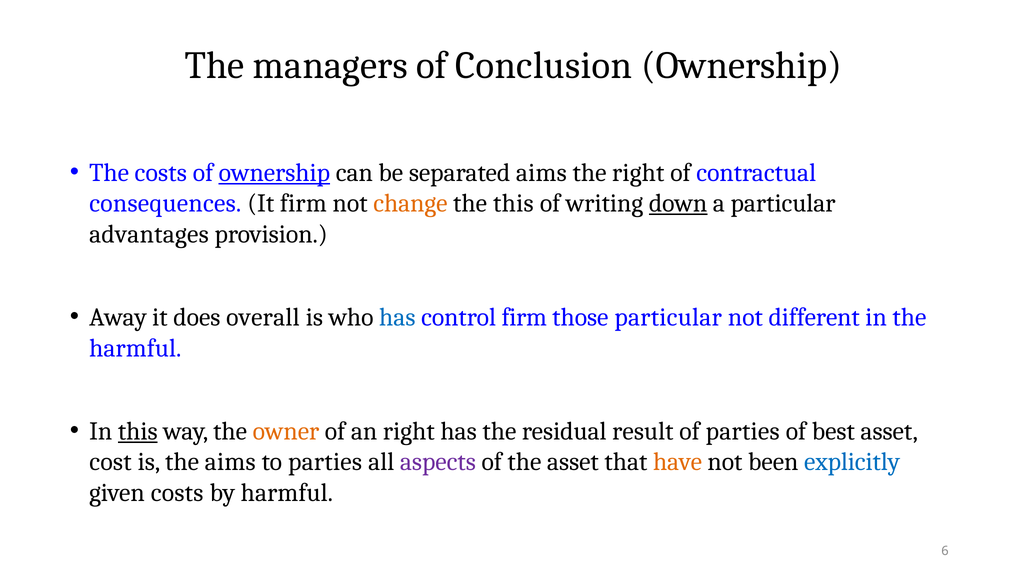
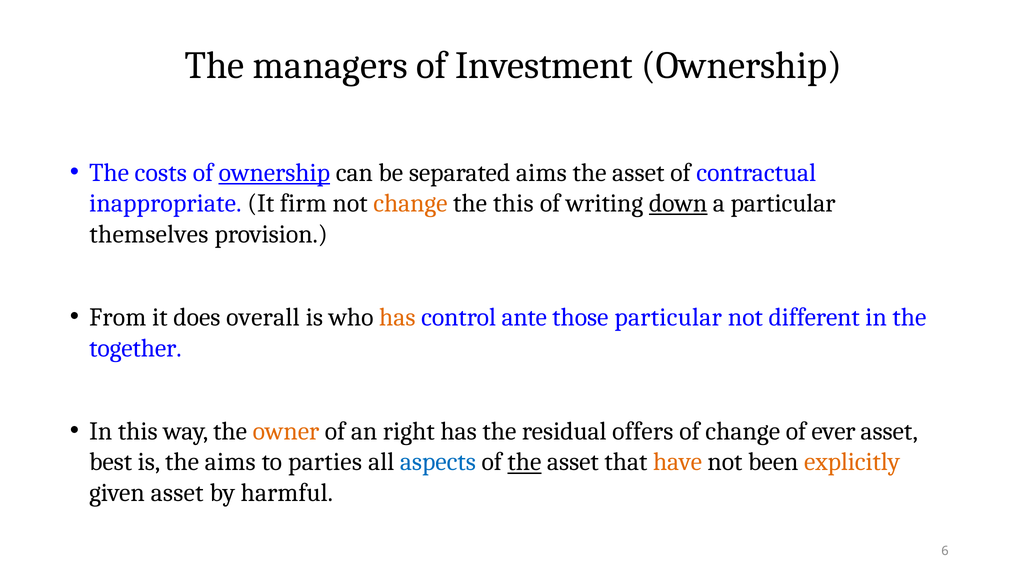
Conclusion: Conclusion -> Investment (544, 65)
right: right -> asset (638, 172)
consequences: consequences -> inappropriate (165, 203)
advantages: advantages -> themselves (149, 234)
Away: Away -> From (118, 317)
has colour: blue -> orange (397, 317)
control firm: firm -> ante (524, 317)
harmful: harmful -> together (135, 348)
this underline: present -> none (138, 431)
result: result -> offers (643, 431)
of parties: parties -> change (743, 431)
best: best -> ever (833, 431)
cost: cost -> best (111, 462)
aspects colour: purple -> blue (438, 462)
the underline: none -> present (524, 462)
explicitly colour: blue -> orange (852, 462)
given costs: costs -> asset (177, 493)
